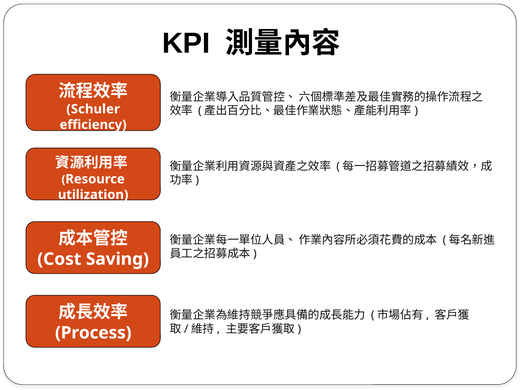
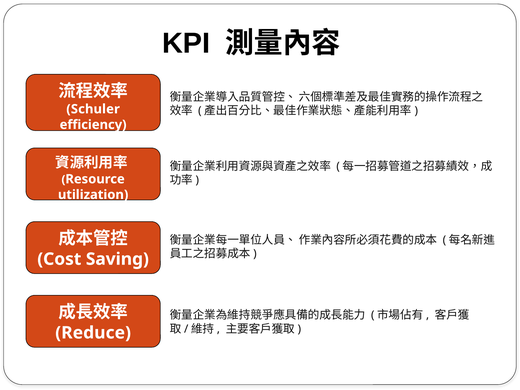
Process: Process -> Reduce (93, 333)
